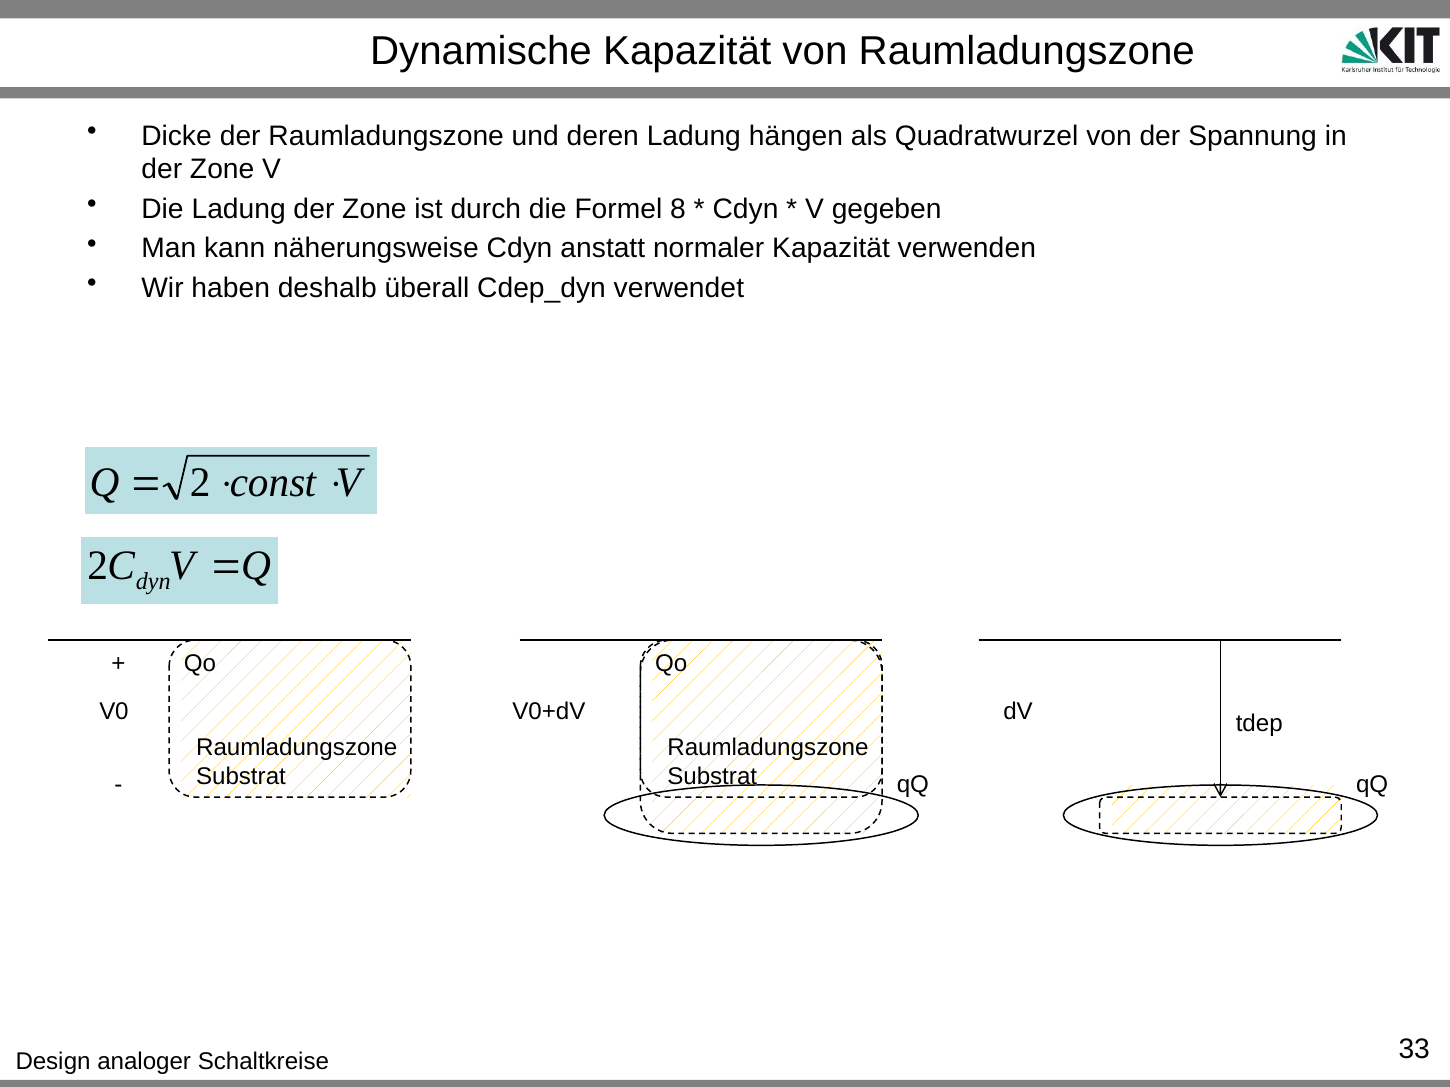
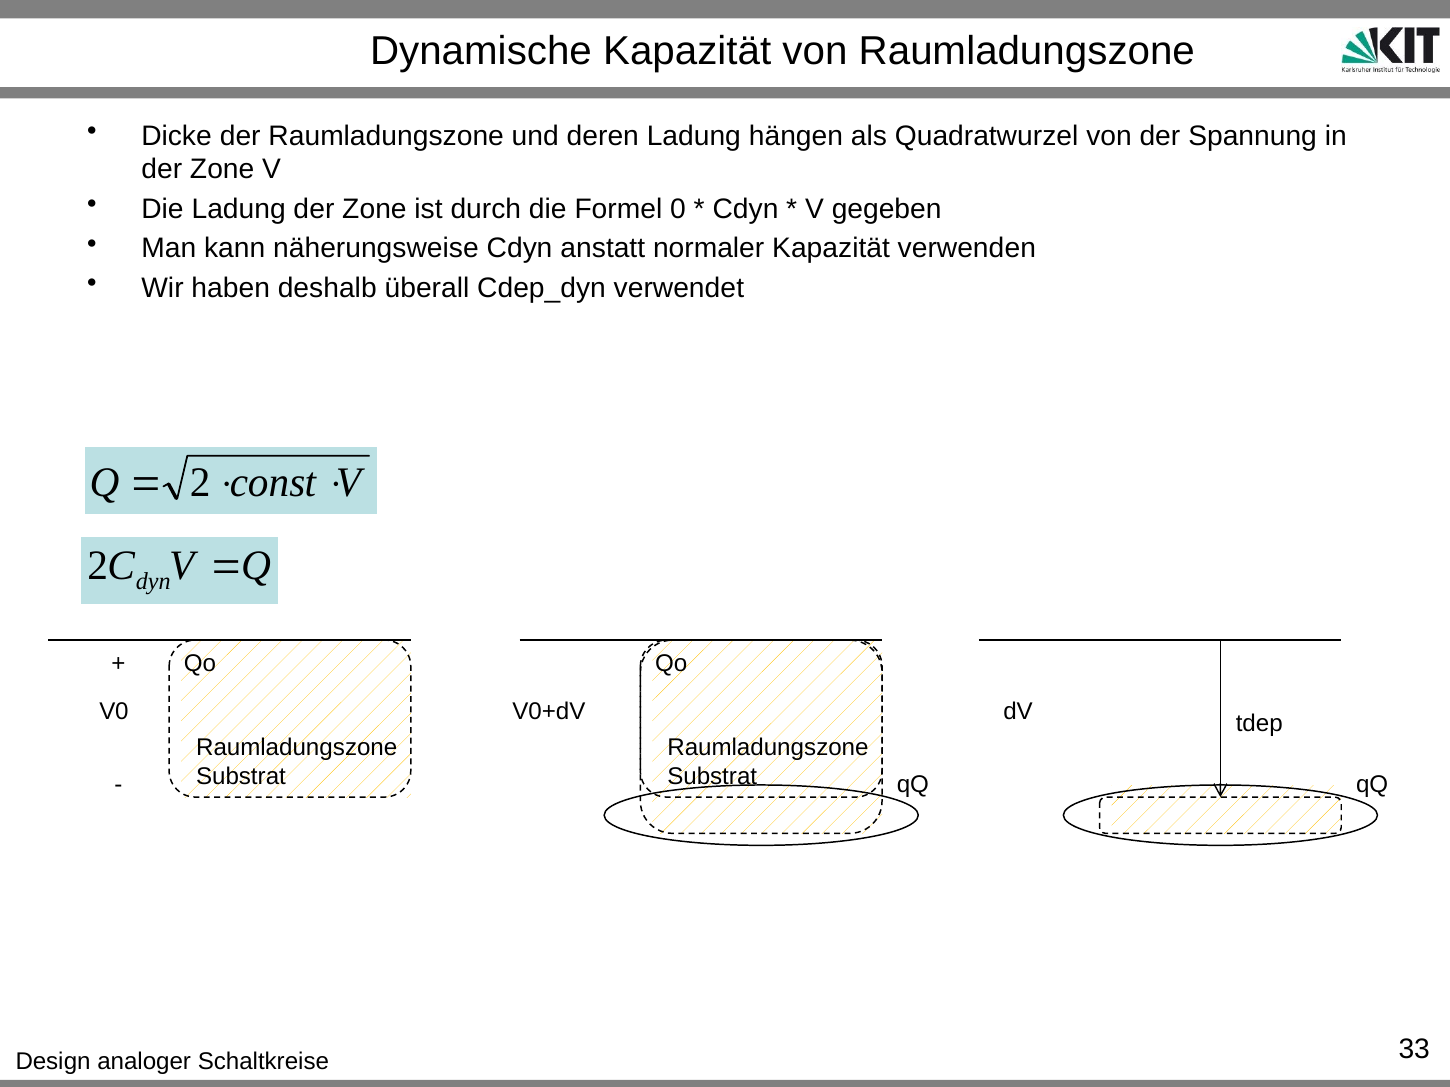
8: 8 -> 0 (678, 209)
